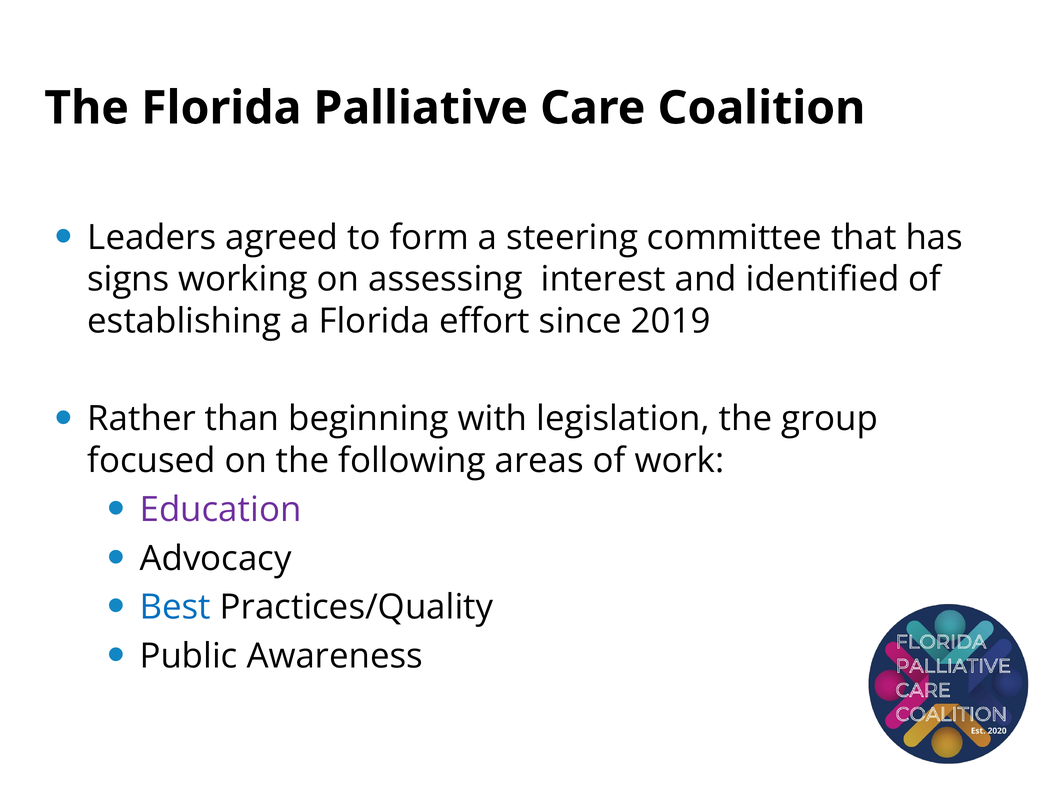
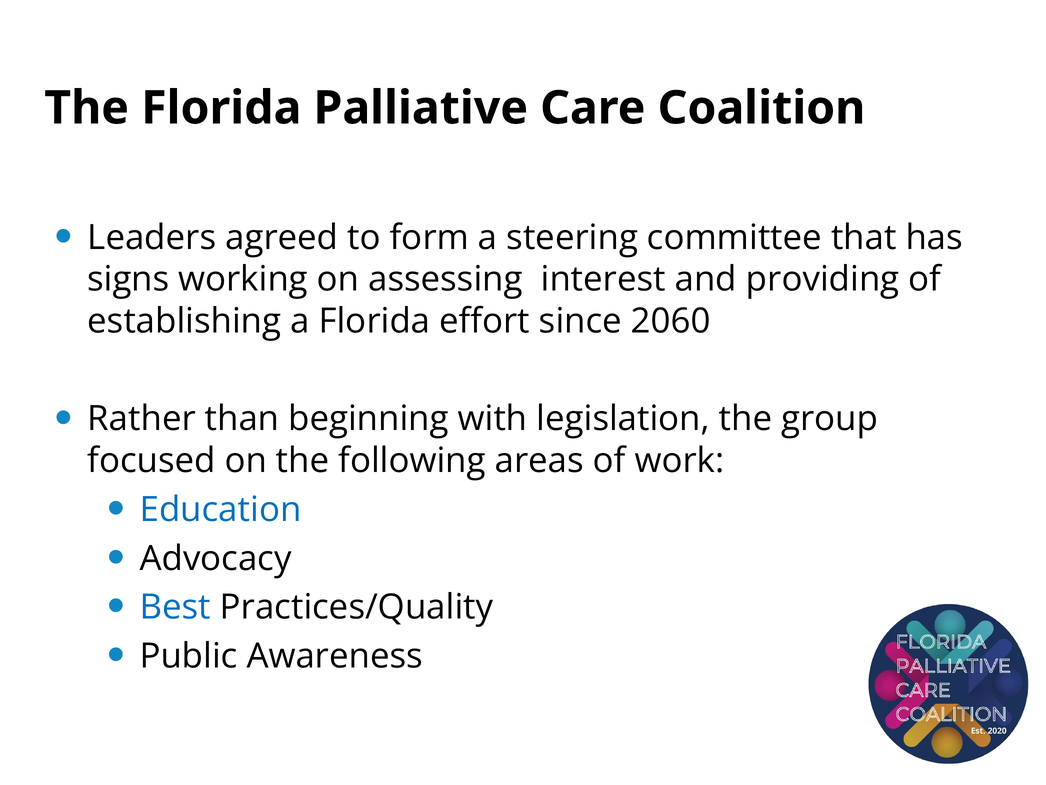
identified: identified -> providing (823, 279)
2019: 2019 -> 2060 (671, 321)
Education colour: purple -> blue (221, 509)
